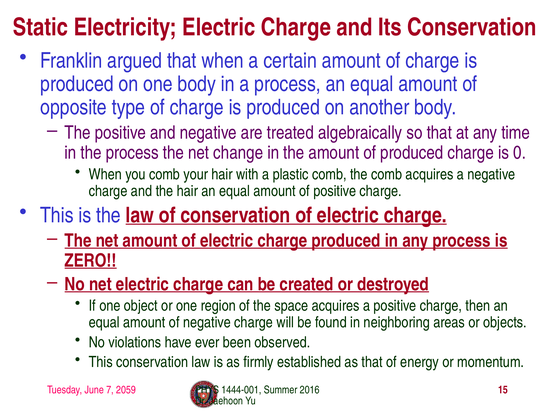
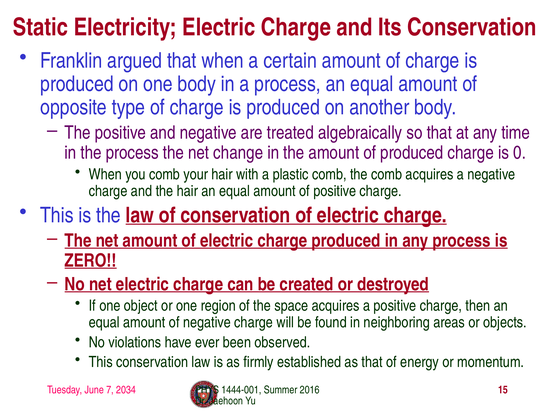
2059: 2059 -> 2034 (126, 389)
